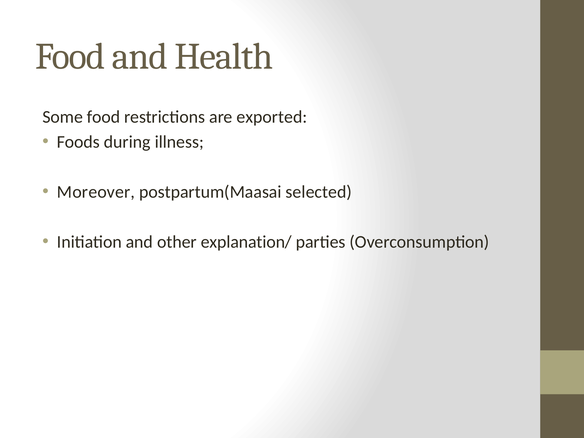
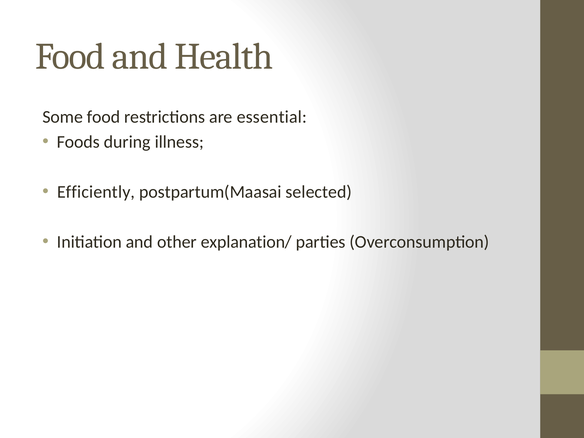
exported: exported -> essential (272, 117)
Moreover: Moreover -> Efficiently (96, 192)
